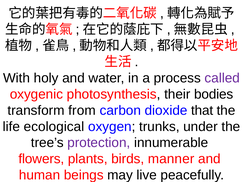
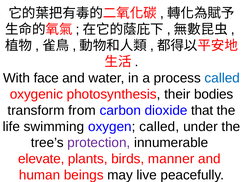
holy: holy -> face (46, 78)
called colour: purple -> blue (222, 78)
ecological: ecological -> swimming (54, 127)
oxygen trunks: trunks -> called (159, 127)
flowers: flowers -> elevate (41, 159)
